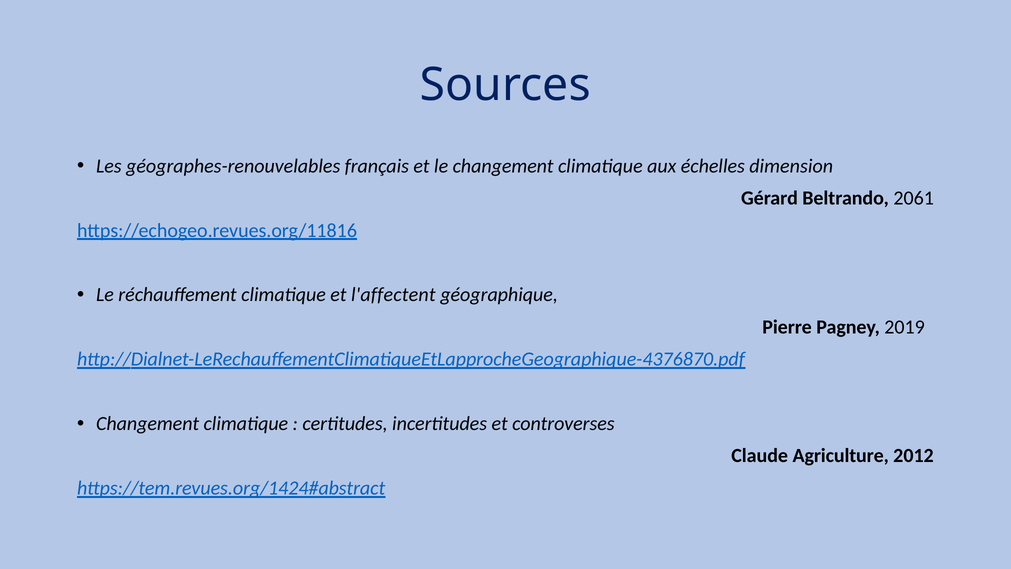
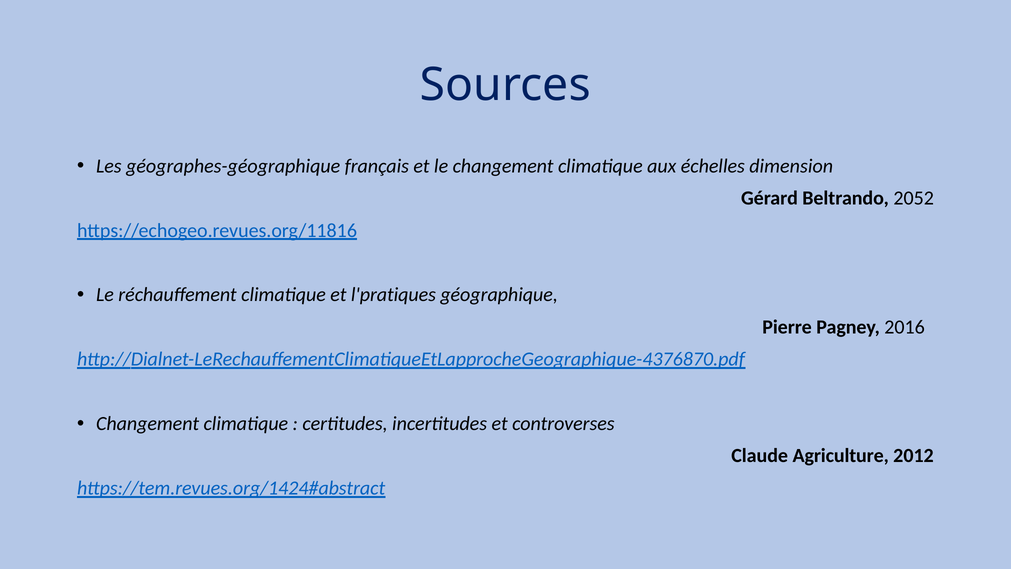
géographes-renouvelables: géographes-renouvelables -> géographes-géographique (233, 166)
2061: 2061 -> 2052 (914, 198)
l'affectent: l'affectent -> l'pratiques (393, 295)
2019: 2019 -> 2016 (905, 327)
